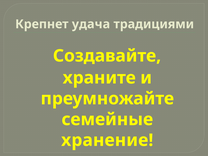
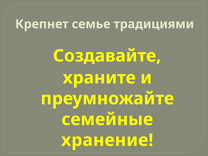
удача: удача -> семье (91, 24)
